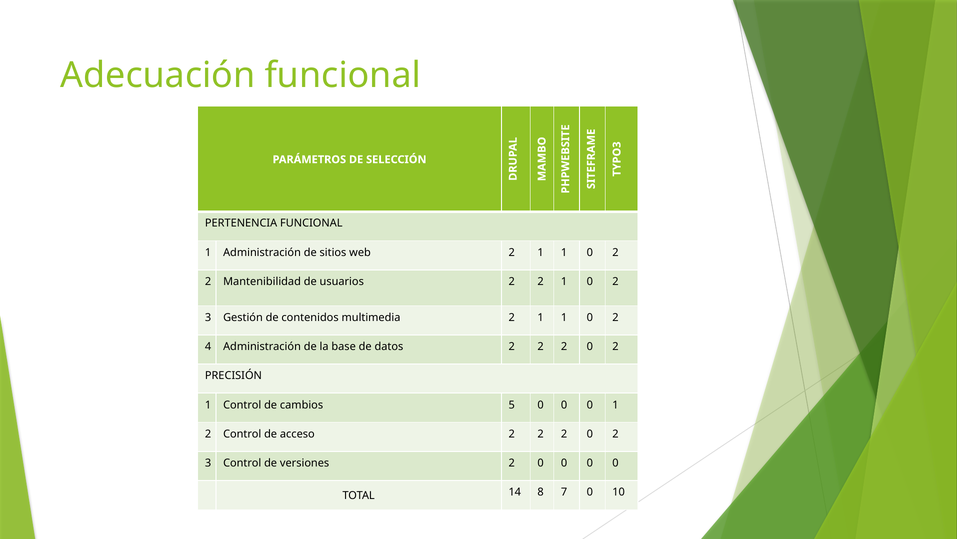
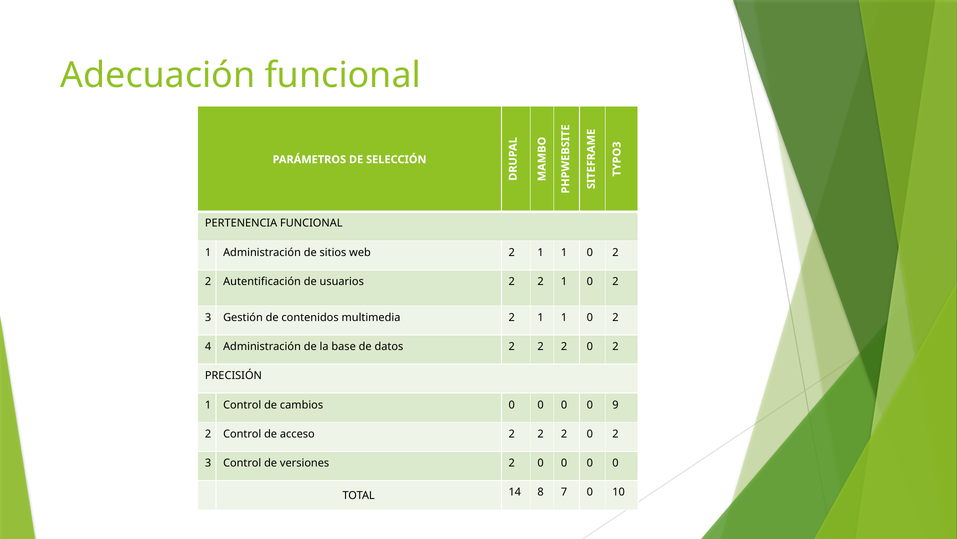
Mantenibilidad: Mantenibilidad -> Autentificación (262, 281)
cambios 5: 5 -> 0 (512, 404)
0 1: 1 -> 9 (616, 404)
